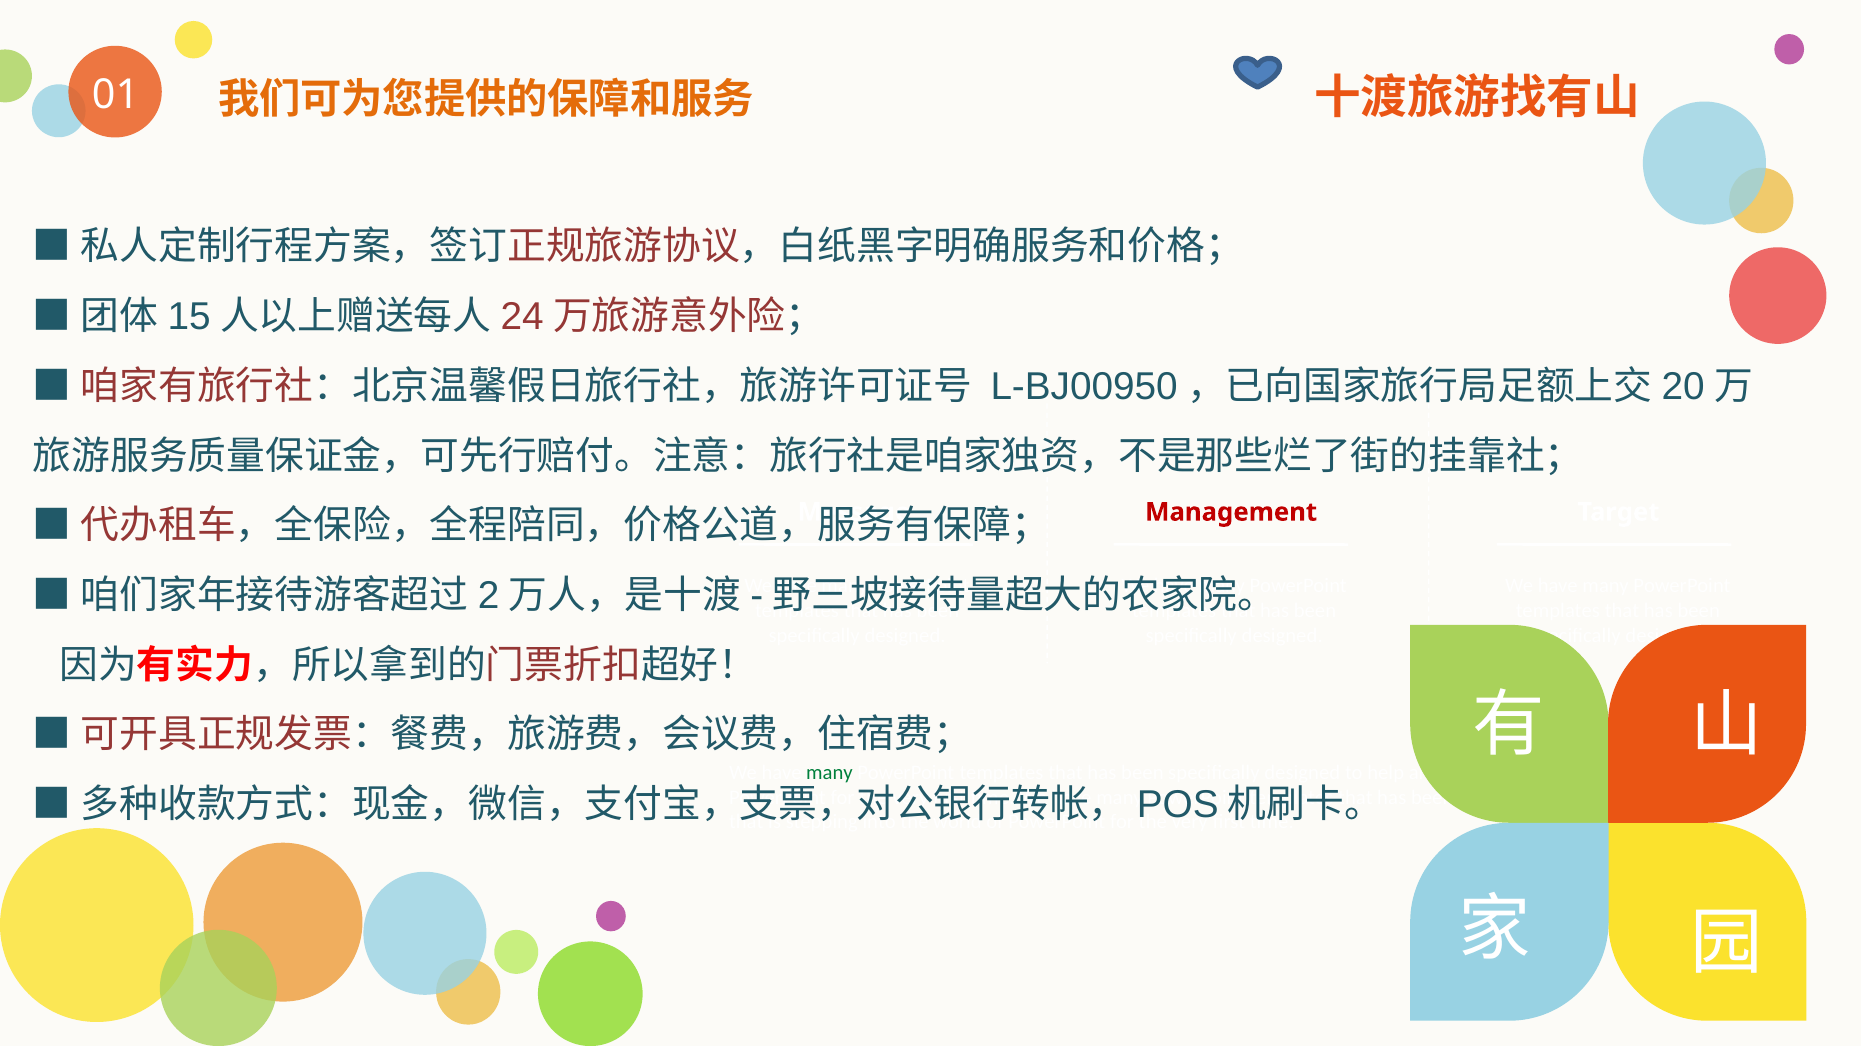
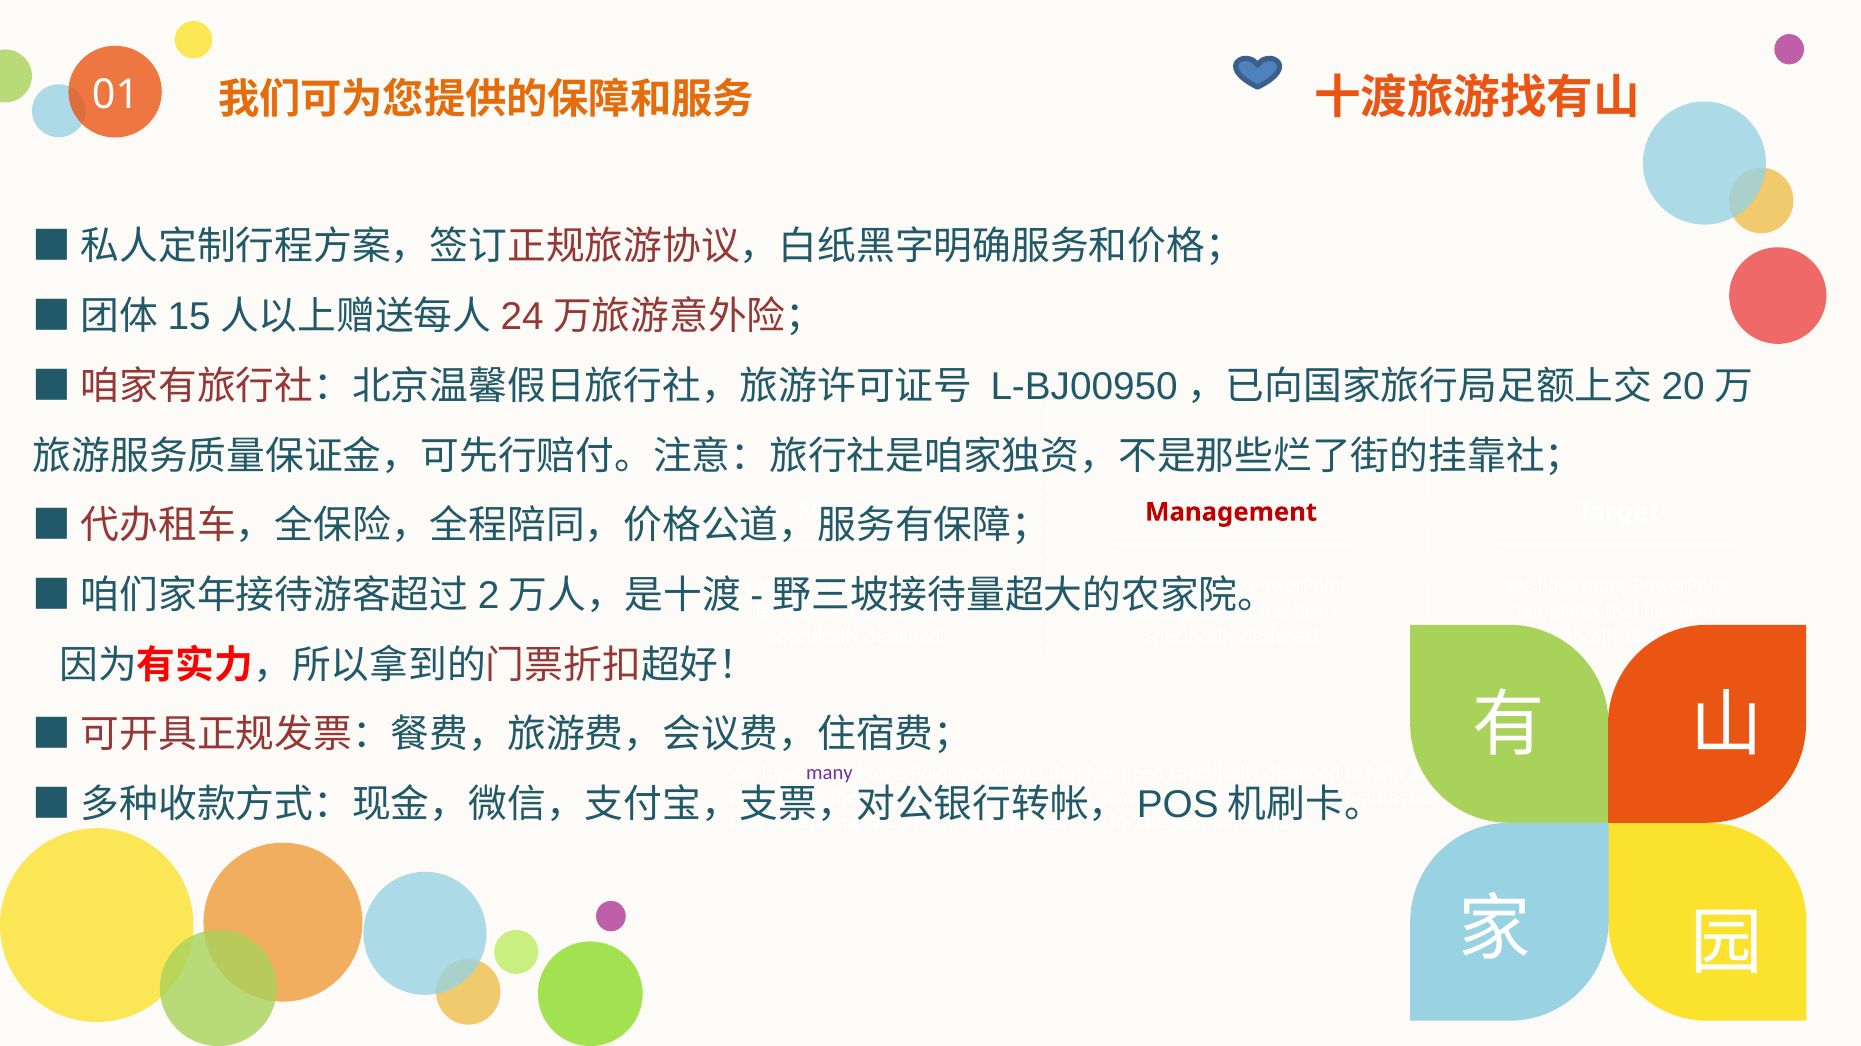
many colour: green -> purple (829, 773)
